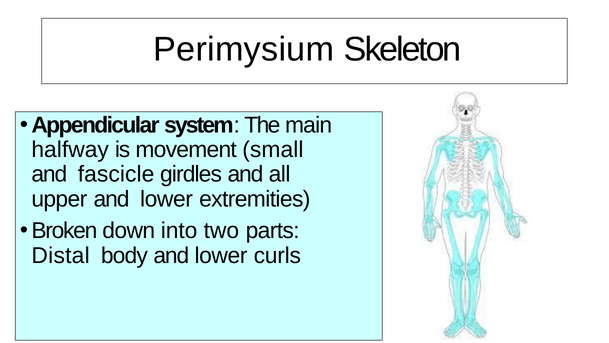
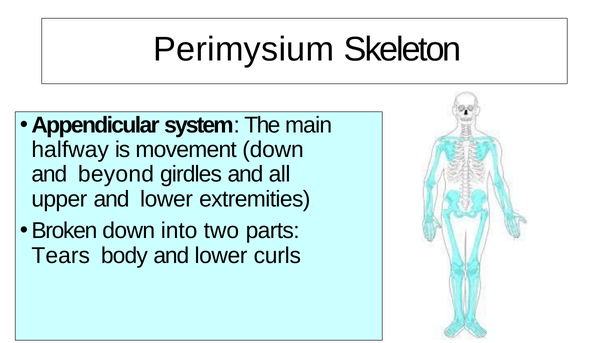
movement small: small -> down (273, 150)
fascicle: fascicle -> beyond (116, 174)
Distal: Distal -> Tears (61, 255)
